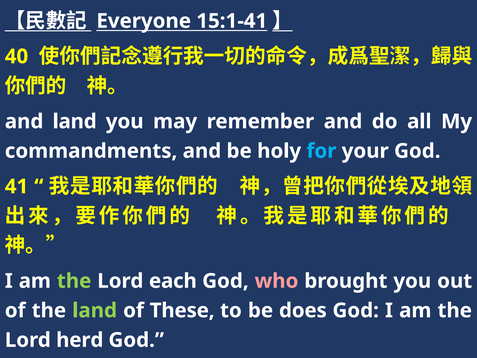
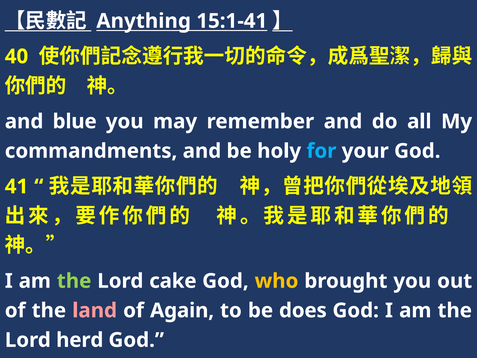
Everyone: Everyone -> Anything (144, 21)
and land: land -> blue (75, 121)
each: each -> cake (173, 281)
who colour: pink -> yellow (277, 281)
land colour: light green -> pink (95, 310)
These: These -> Again (182, 310)
